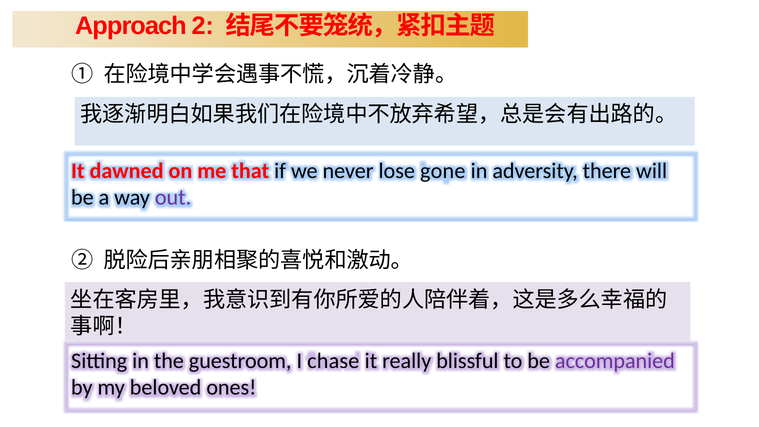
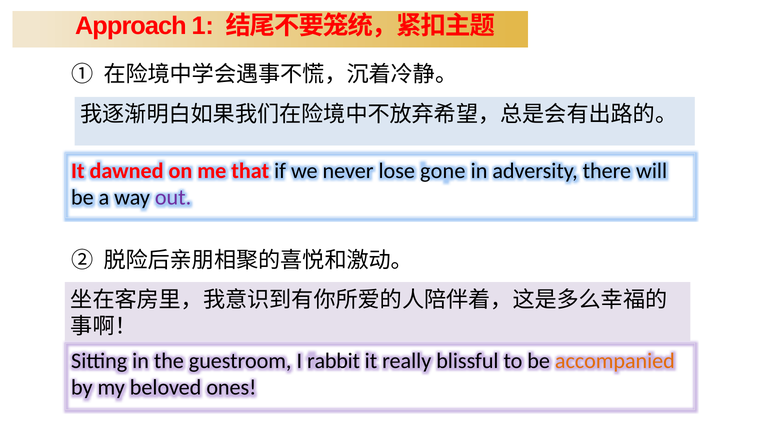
2: 2 -> 1 (203, 26)
chase: chase -> rabbit (334, 361)
accompanied colour: purple -> orange (615, 361)
